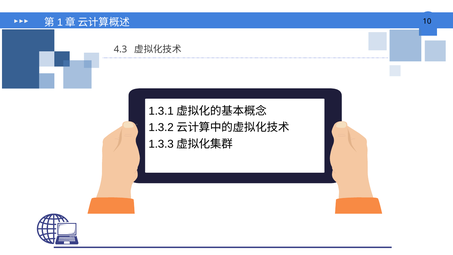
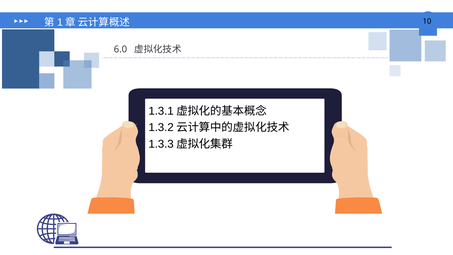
4.3: 4.3 -> 6.0 (120, 49)
